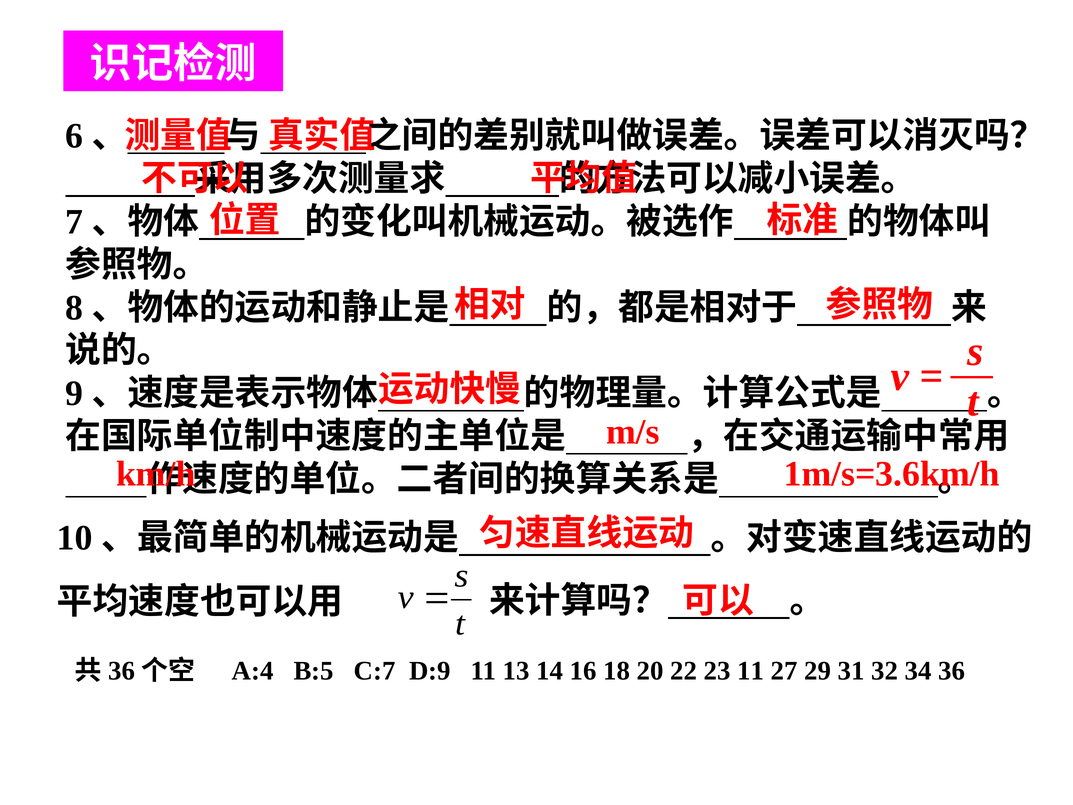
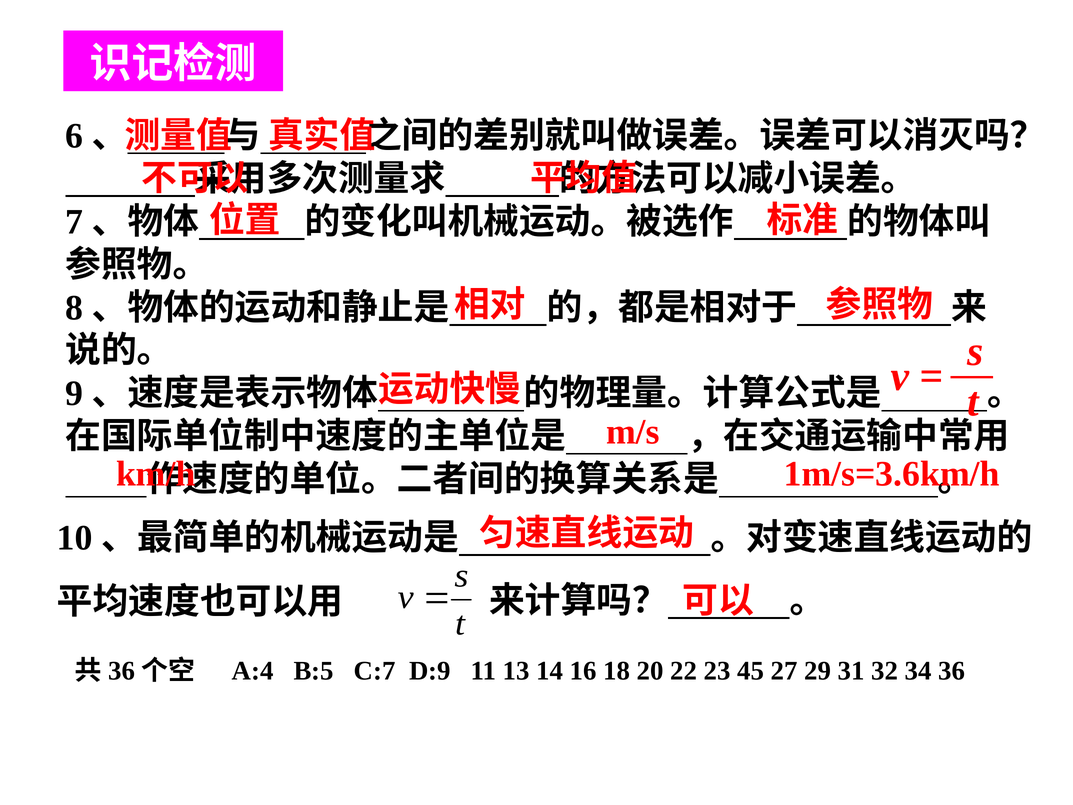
23 11: 11 -> 45 (751, 671)
